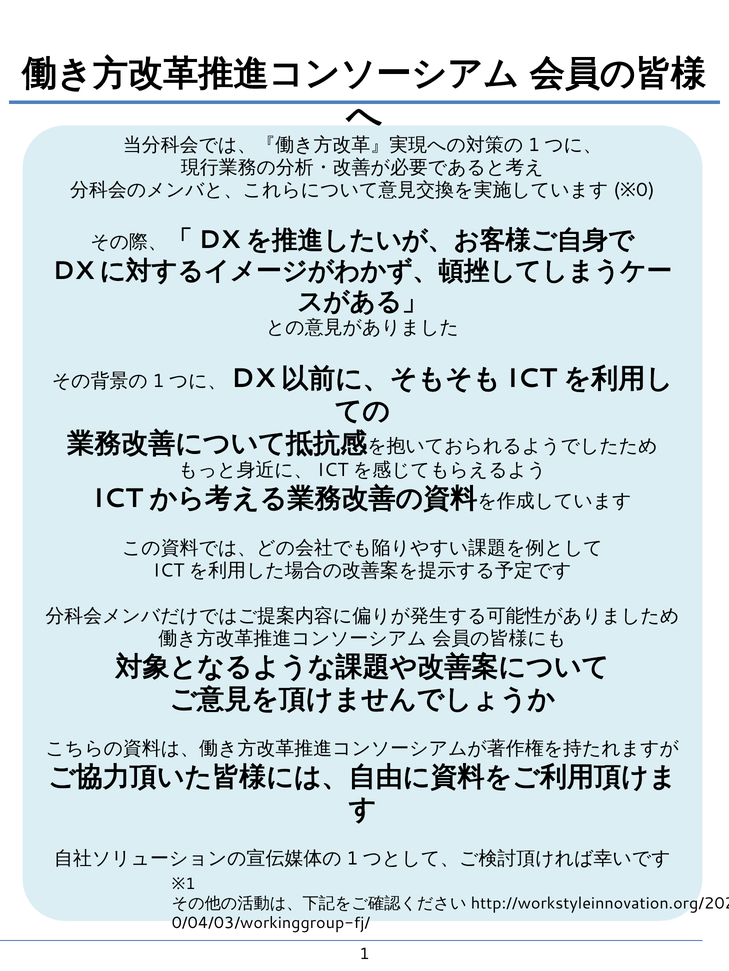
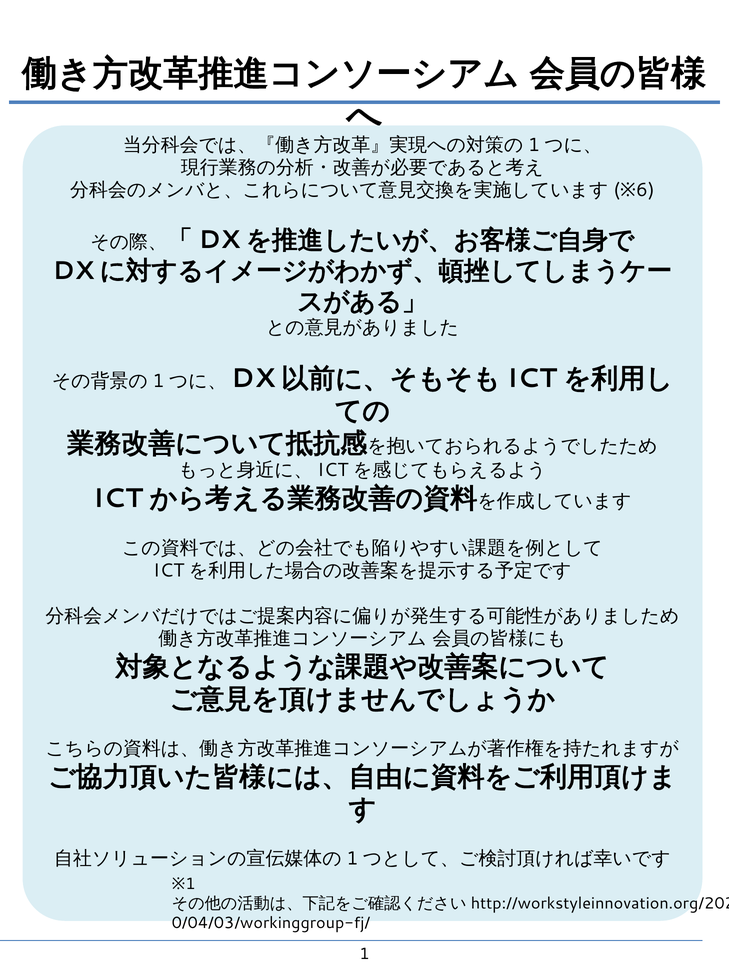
0: 0 -> 6 (645, 190)
